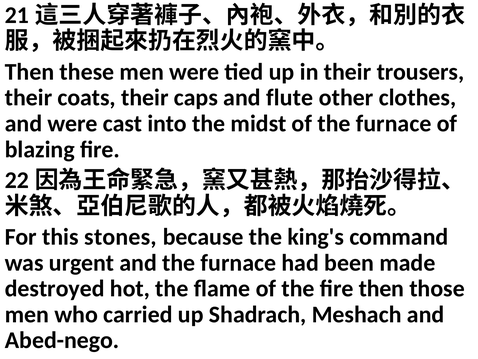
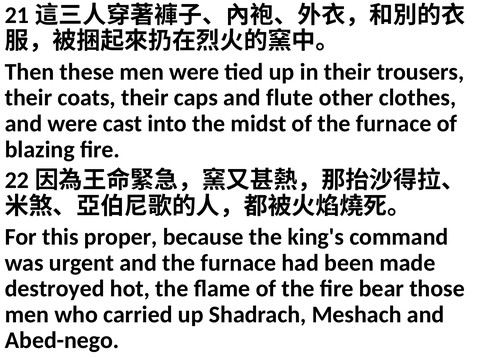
stones: stones -> proper (121, 237)
fire then: then -> bear (381, 288)
